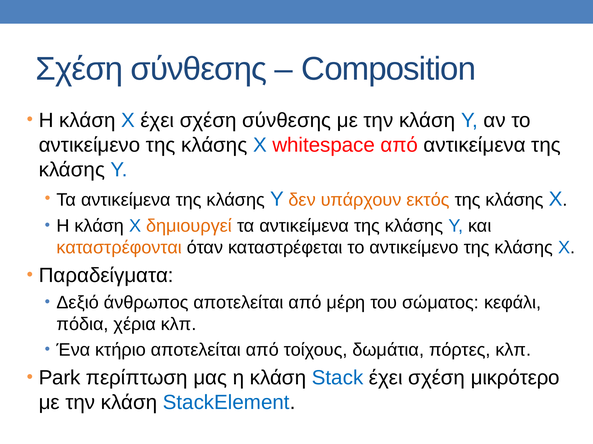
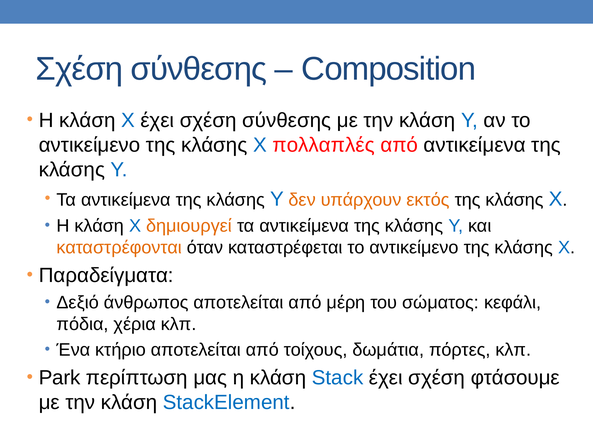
whitespace: whitespace -> πολλαπλές (324, 145)
μικρότερο: μικρότερο -> φτάσουμε (515, 378)
